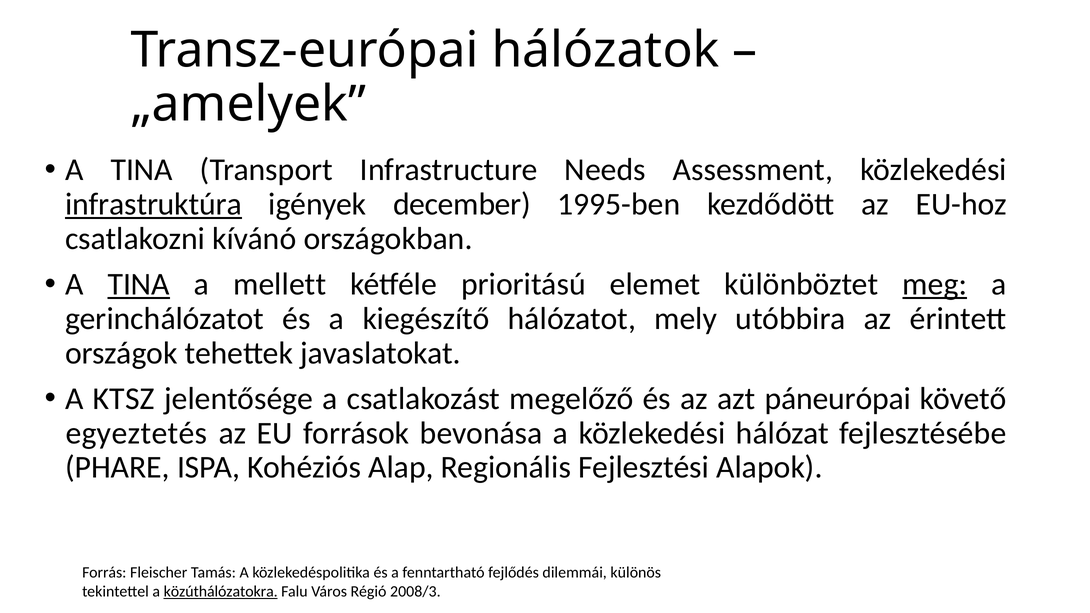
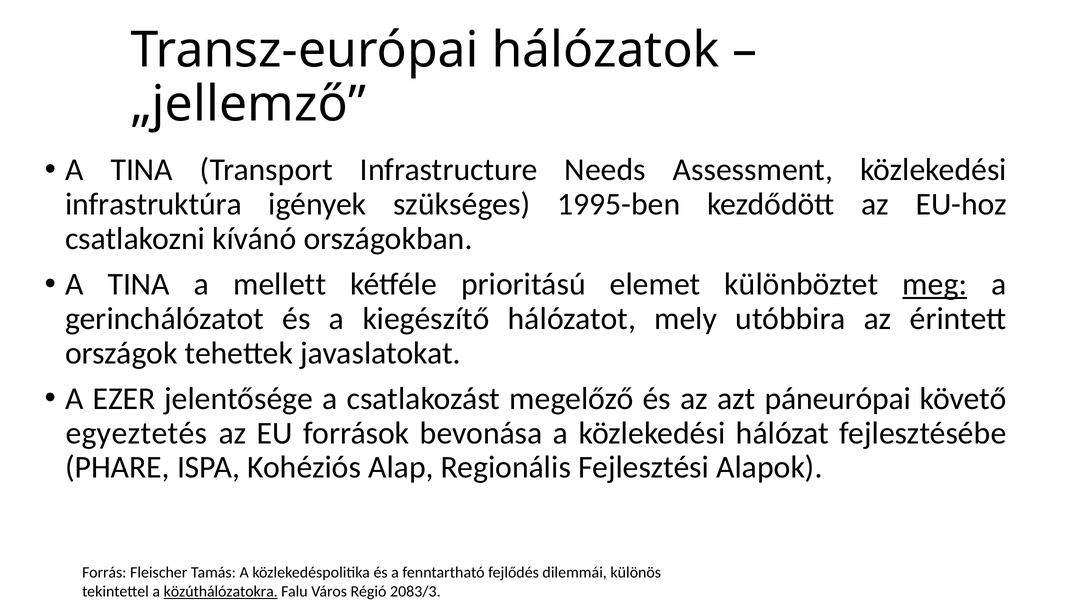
„amelyek: „amelyek -> „jellemző (248, 104)
infrastruktúra underline: present -> none (154, 204)
december: december -> szükséges (462, 204)
TINA underline: present -> none (139, 284)
KTSZ: KTSZ -> EZER (124, 399)
2008/3: 2008/3 -> 2083/3 (415, 592)
